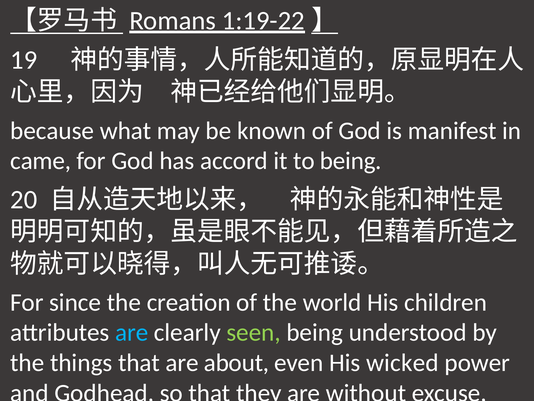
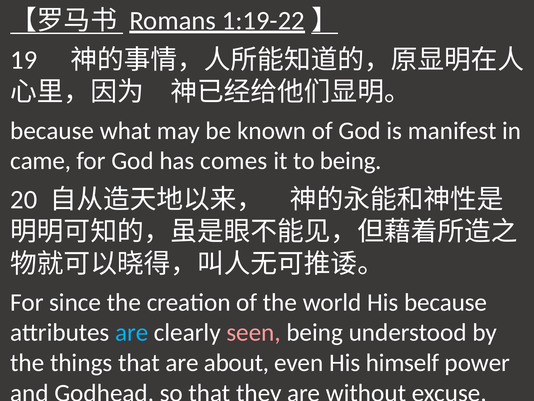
accord: accord -> comes (234, 161)
His children: children -> because (446, 302)
seen colour: light green -> pink (254, 332)
wicked: wicked -> himself (403, 362)
